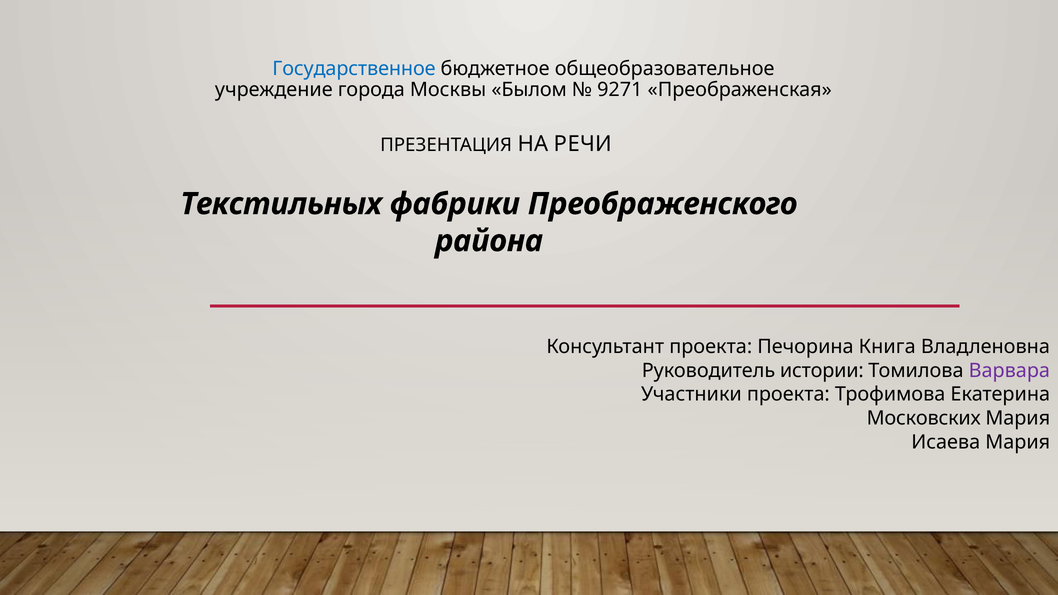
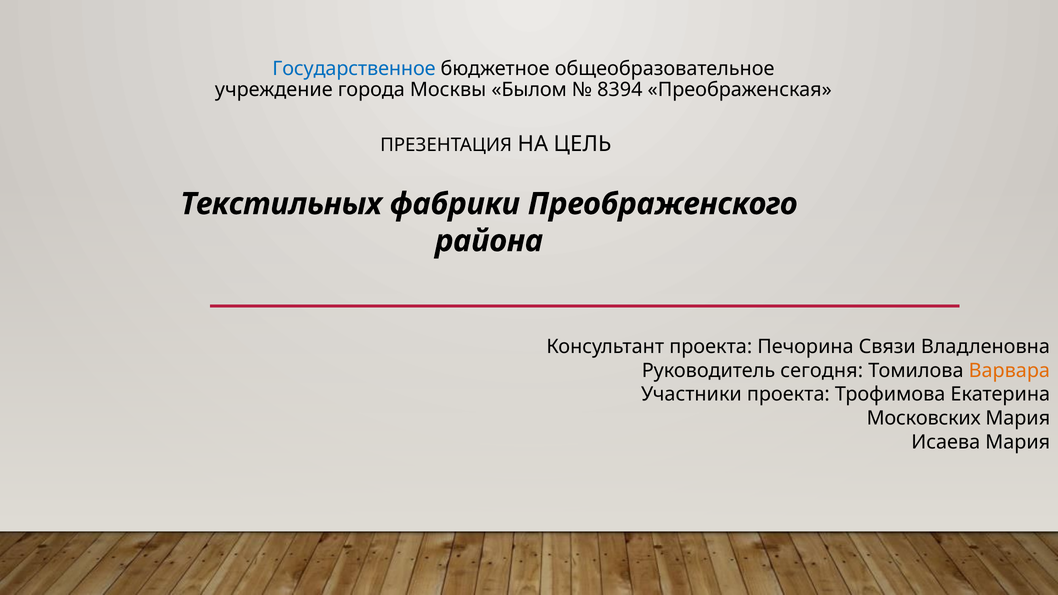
9271: 9271 -> 8394 (620, 90)
РЕЧИ: РЕЧИ -> ЦЕЛЬ (583, 144)
Книга: Книга -> Связи (887, 347)
истории: истории -> сегодня (822, 371)
Варвара colour: purple -> orange (1009, 371)
